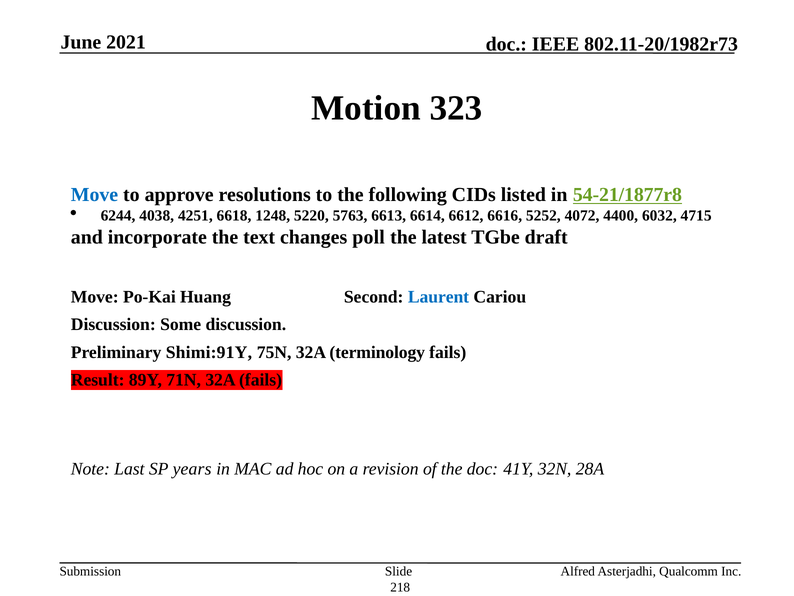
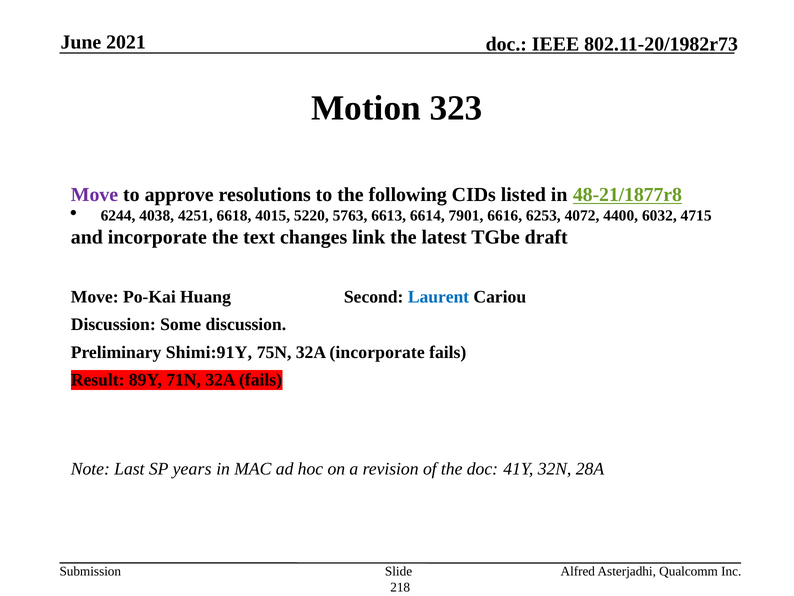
Move colour: blue -> purple (95, 195)
54-21/1877r8: 54-21/1877r8 -> 48-21/1877r8 (627, 195)
1248: 1248 -> 4015 (273, 216)
6612: 6612 -> 7901 (466, 216)
5252: 5252 -> 6253 (543, 216)
poll: poll -> link (369, 237)
32A terminology: terminology -> incorporate (377, 352)
